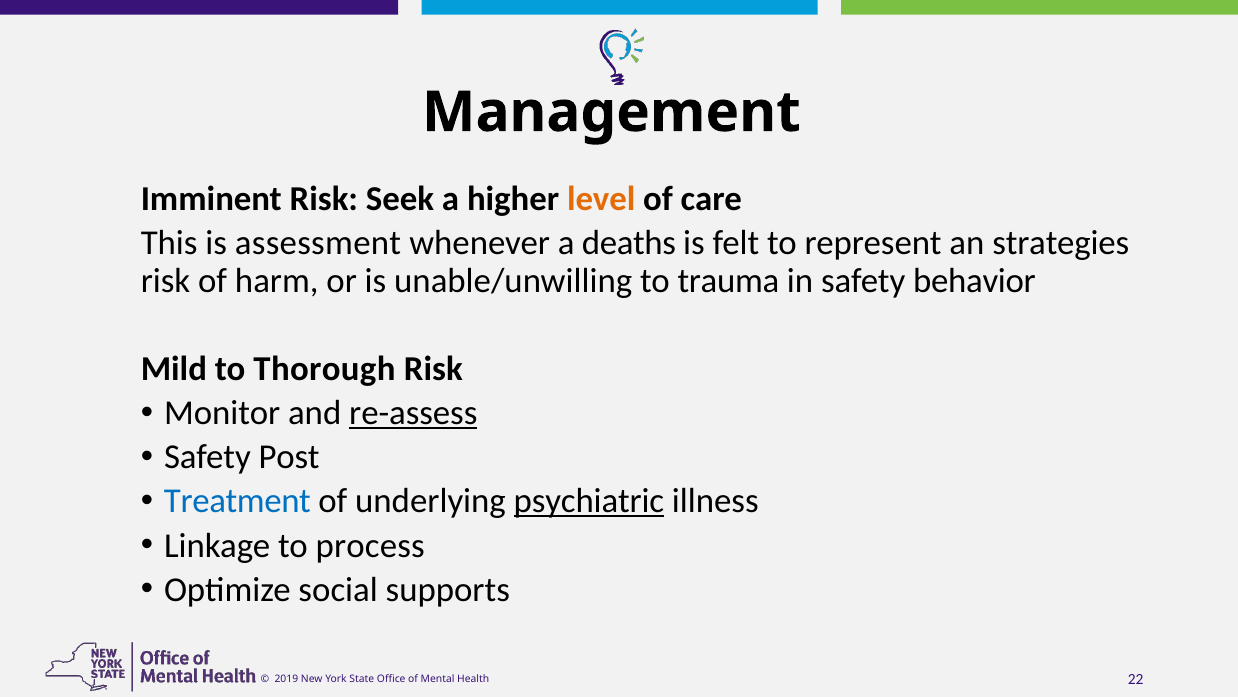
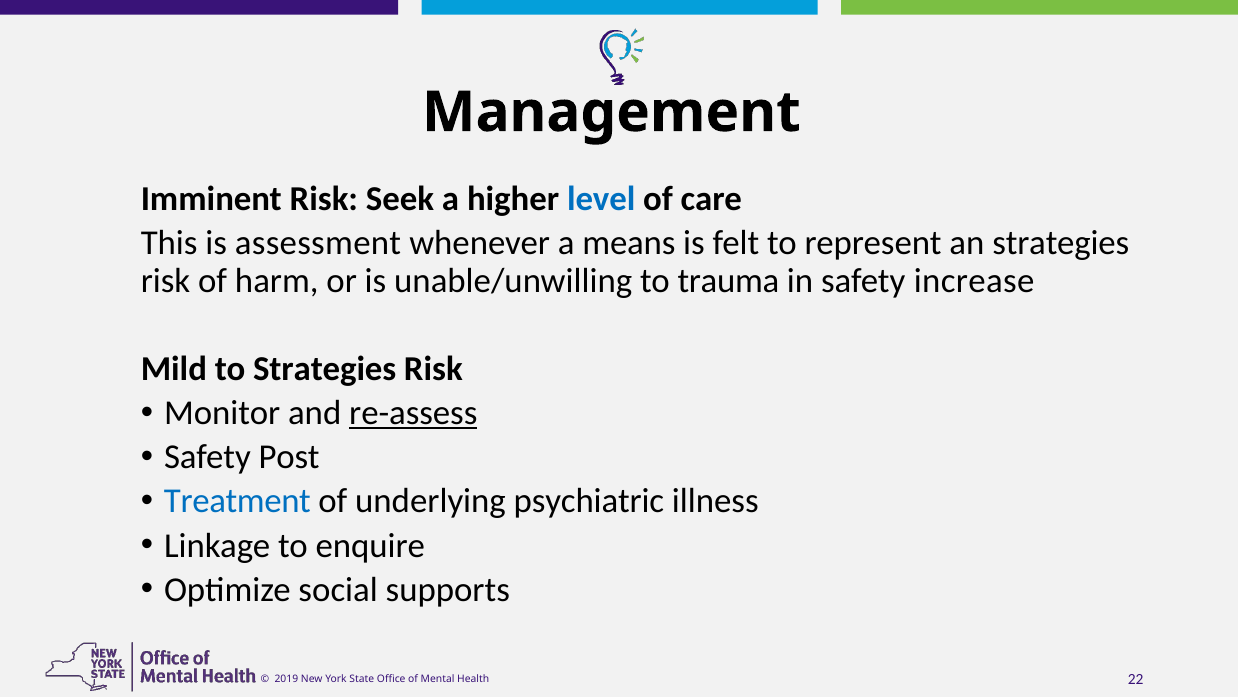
level colour: orange -> blue (601, 199)
deaths: deaths -> means (629, 243)
behavior: behavior -> increase (974, 281)
to Thorough: Thorough -> Strategies (325, 369)
psychiatric underline: present -> none (589, 501)
process: process -> enquire (370, 545)
